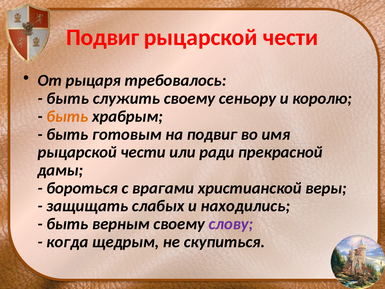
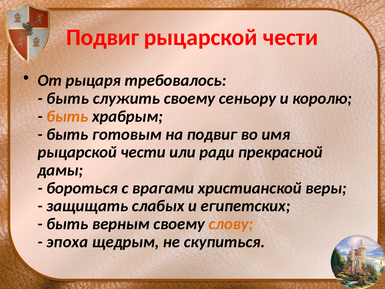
находились: находились -> египетских (245, 206)
слову colour: purple -> orange (231, 224)
когда: когда -> эпоха (67, 242)
